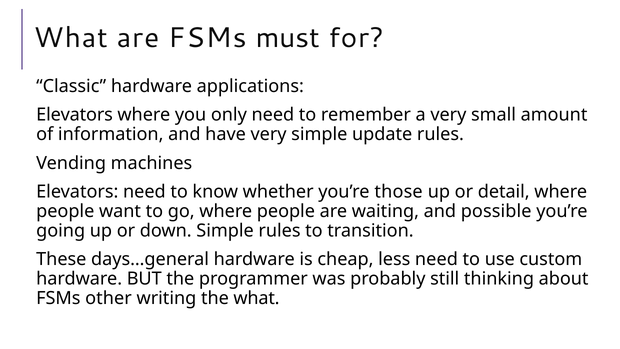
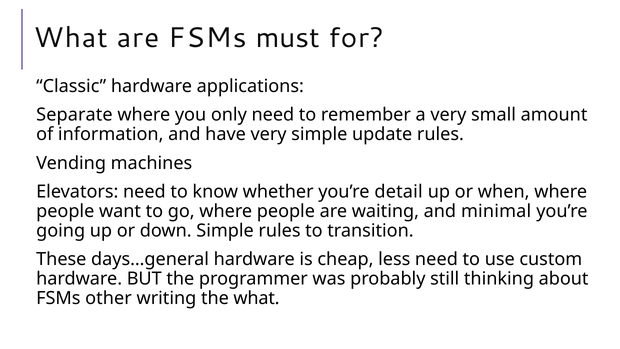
Elevators: Elevators -> Separate (74, 115)
those: those -> detail (399, 192)
detail: detail -> when (504, 192)
possible: possible -> minimal (496, 211)
